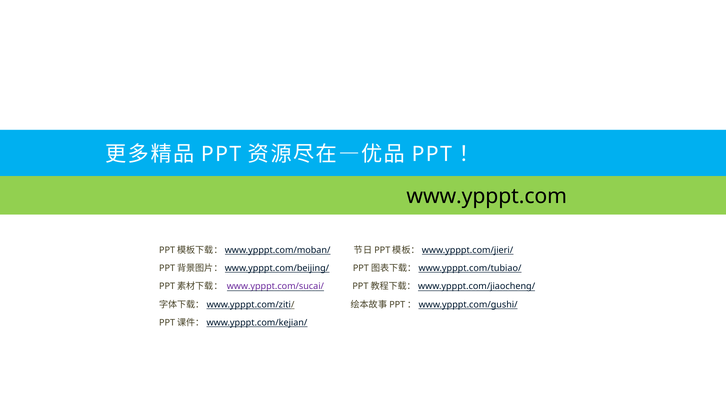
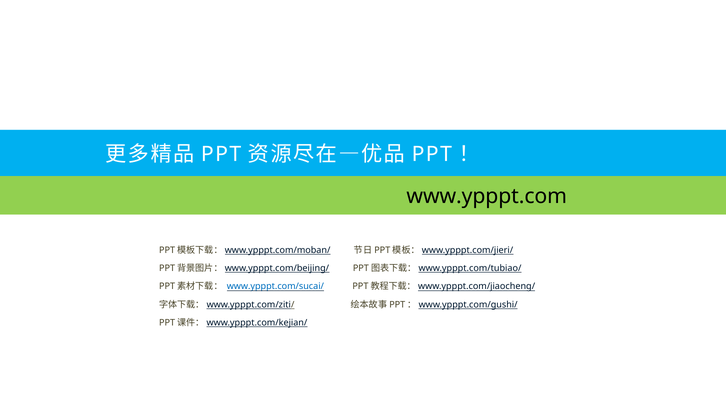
www.ypppt.com/sucai/ colour: purple -> blue (275, 287)
